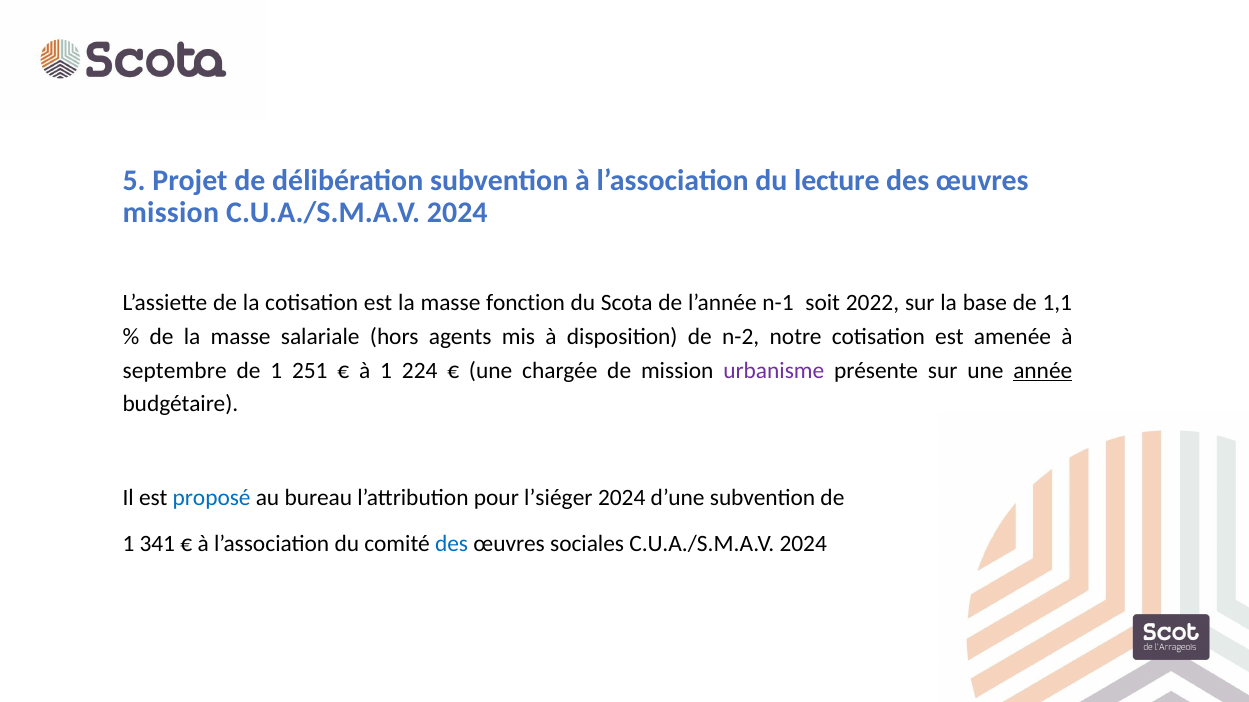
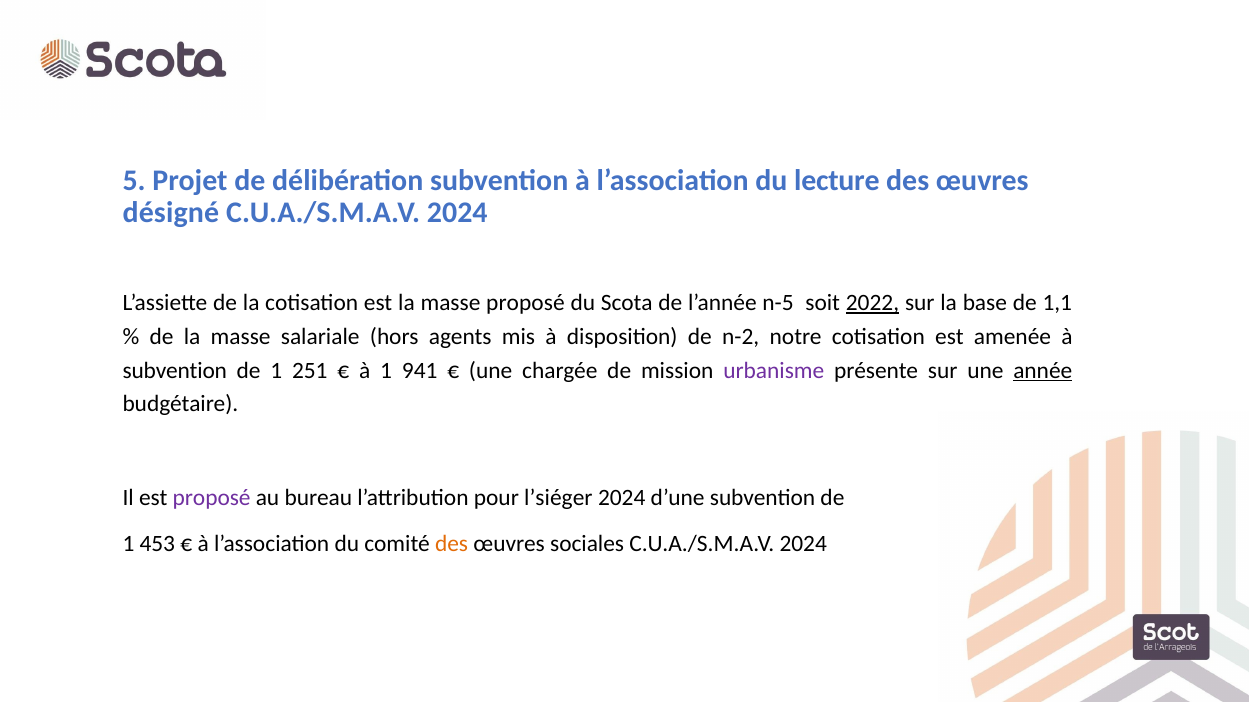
mission: mission -> désigné (171, 213)
masse fonction: fonction -> proposé (525, 303)
n-1: n-1 -> n-5 (778, 303)
2022 underline: none -> present (872, 303)
septembre: septembre -> subvention (175, 371)
224: 224 -> 941 (420, 371)
proposé colour: blue -> purple (212, 498)
341: 341 -> 453 (157, 545)
des colour: blue -> orange (452, 545)
